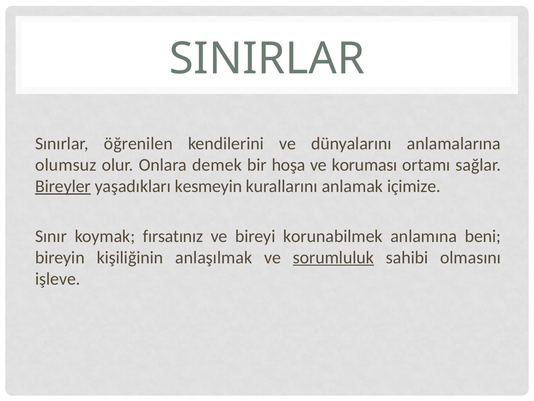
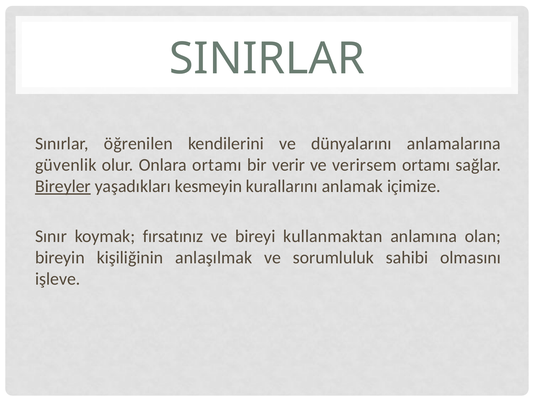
olumsuz: olumsuz -> güvenlik (66, 165)
Onlara demek: demek -> ortamı (217, 165)
hoşa: hoşa -> verir (289, 165)
koruması: koruması -> verirsem (364, 165)
korunabilmek: korunabilmek -> kullanmaktan (333, 236)
beni: beni -> olan (483, 236)
sorumluluk underline: present -> none (333, 257)
